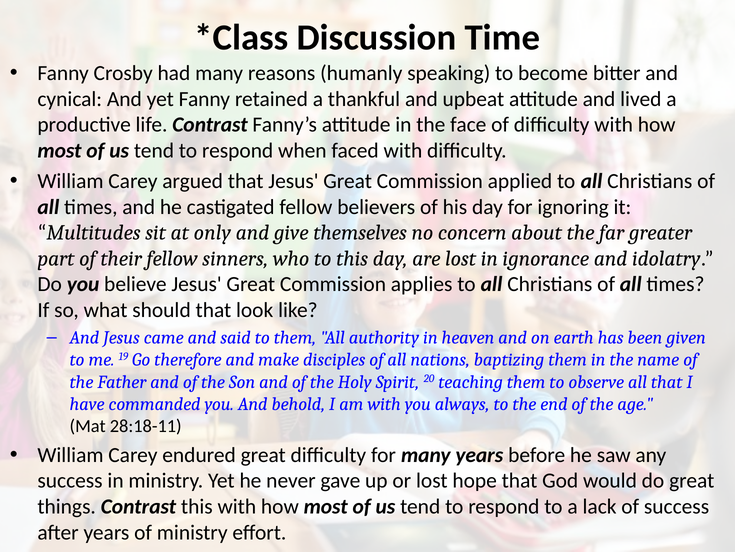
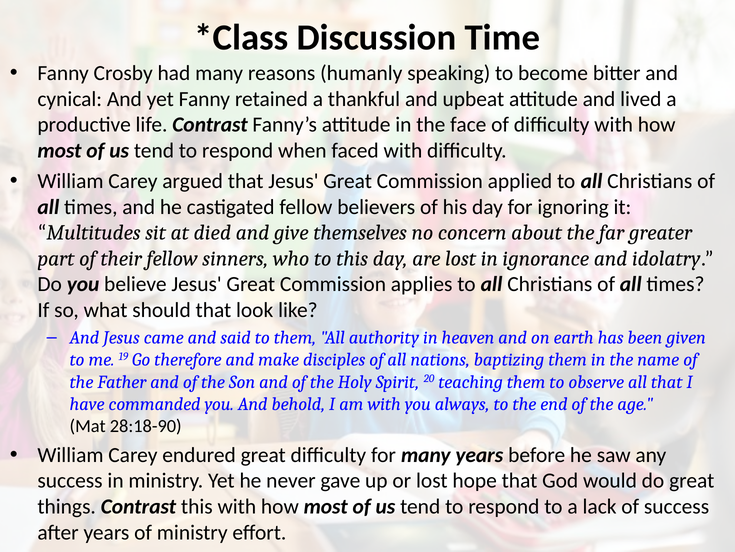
only: only -> died (212, 232)
28:18-11: 28:18-11 -> 28:18-90 (146, 426)
